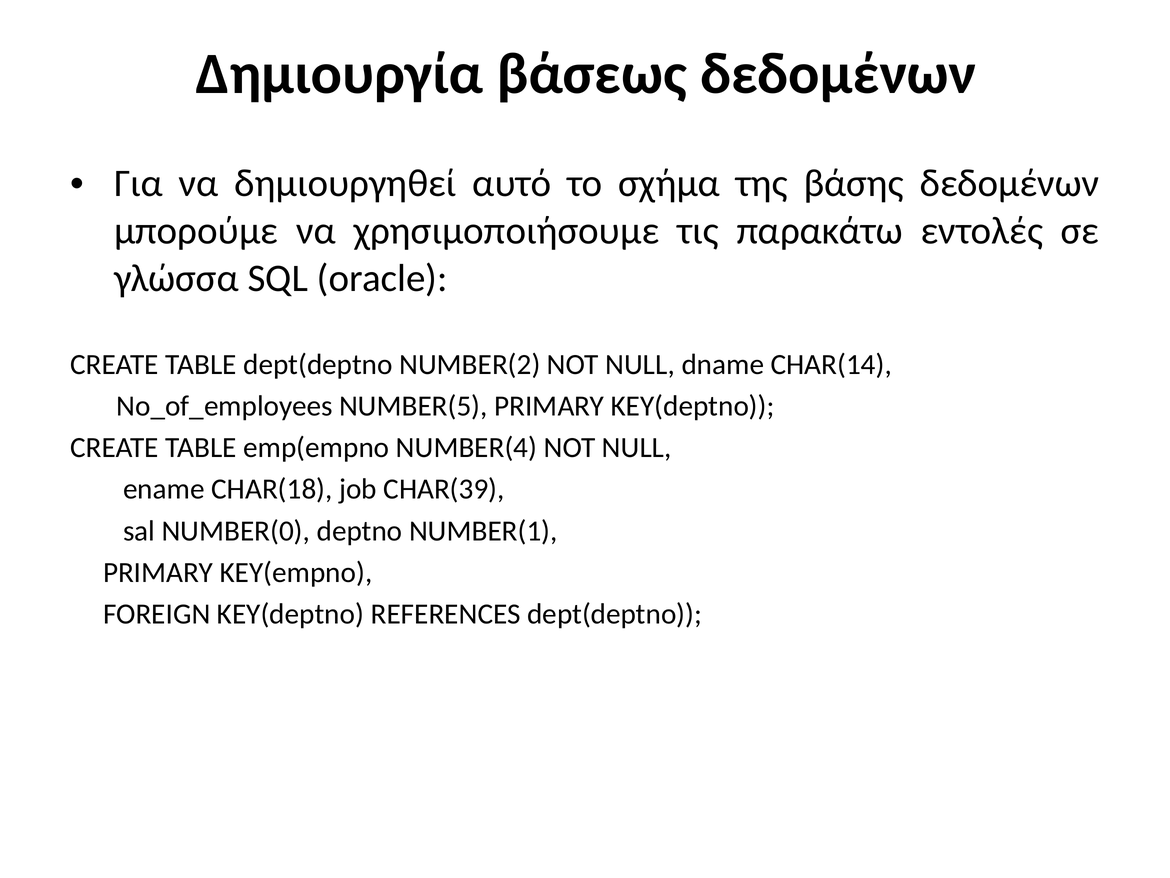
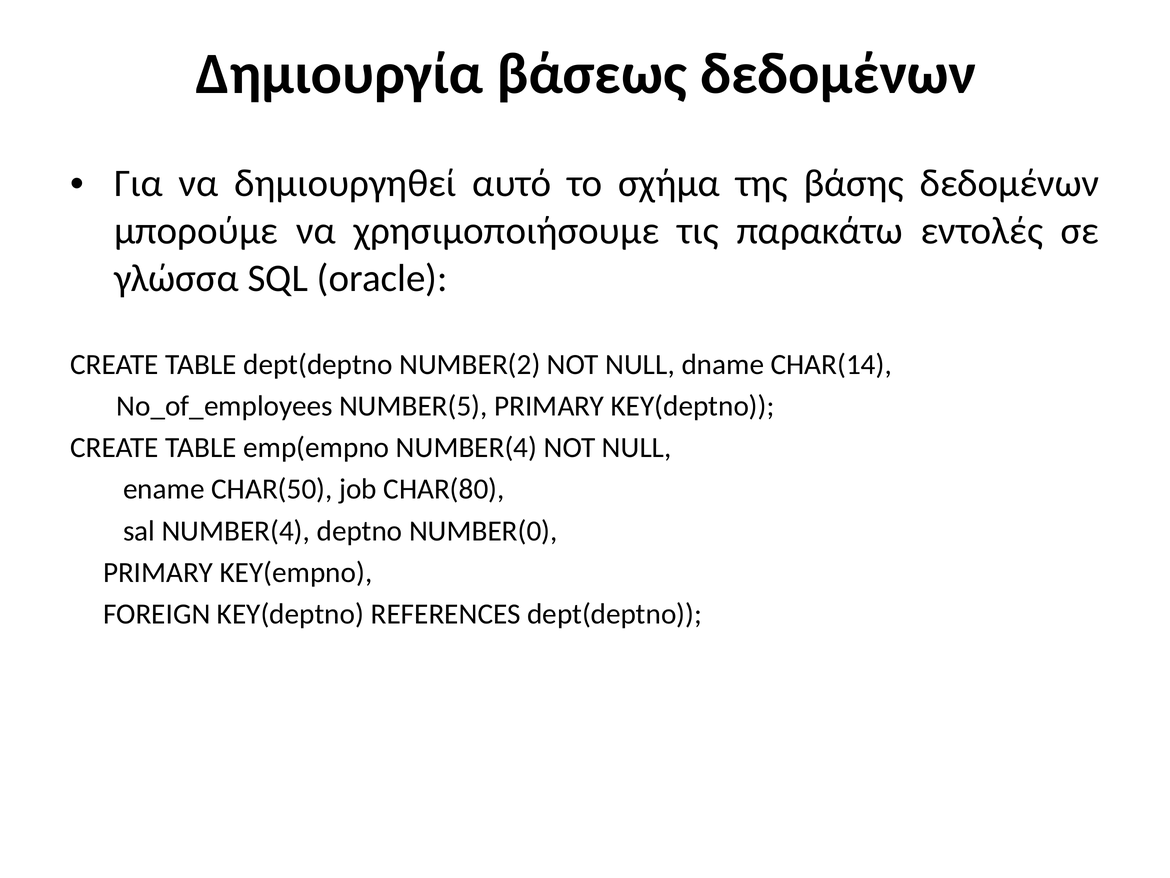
CHAR(18: CHAR(18 -> CHAR(50 (272, 489)
CHAR(39: CHAR(39 -> CHAR(80 (444, 489)
sal NUMBER(0: NUMBER(0 -> NUMBER(4 (236, 531)
NUMBER(1: NUMBER(1 -> NUMBER(0 (483, 531)
